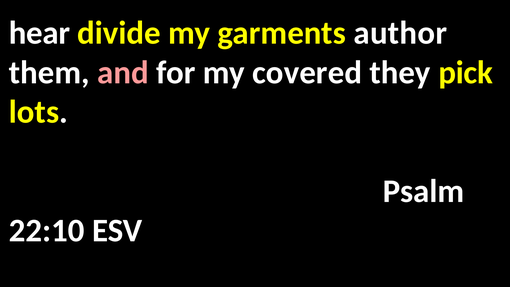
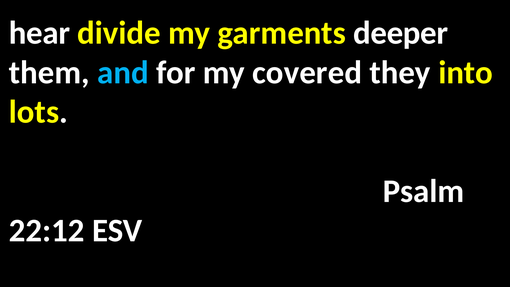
author: author -> deeper (401, 33)
and colour: pink -> light blue (123, 73)
pick: pick -> into (466, 73)
22:10: 22:10 -> 22:12 (47, 231)
